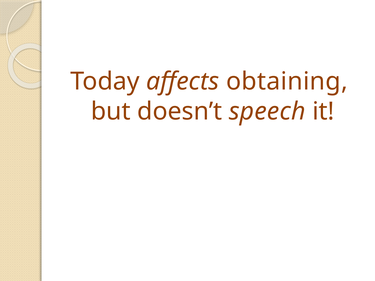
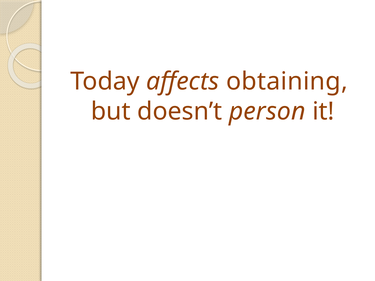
speech: speech -> person (267, 111)
